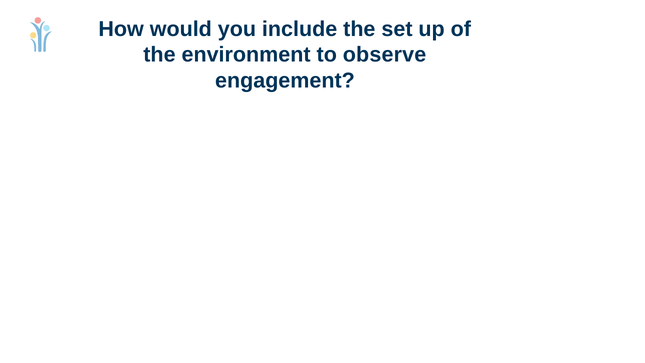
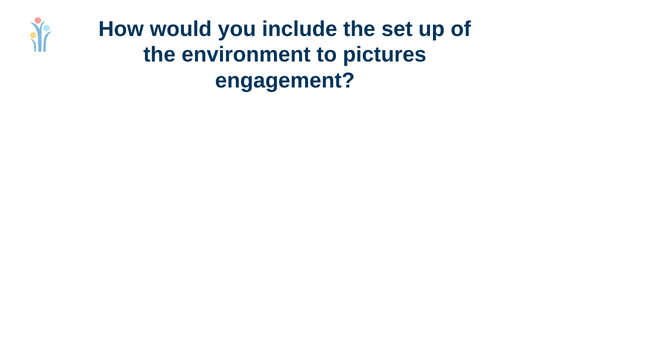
observe: observe -> pictures (385, 55)
